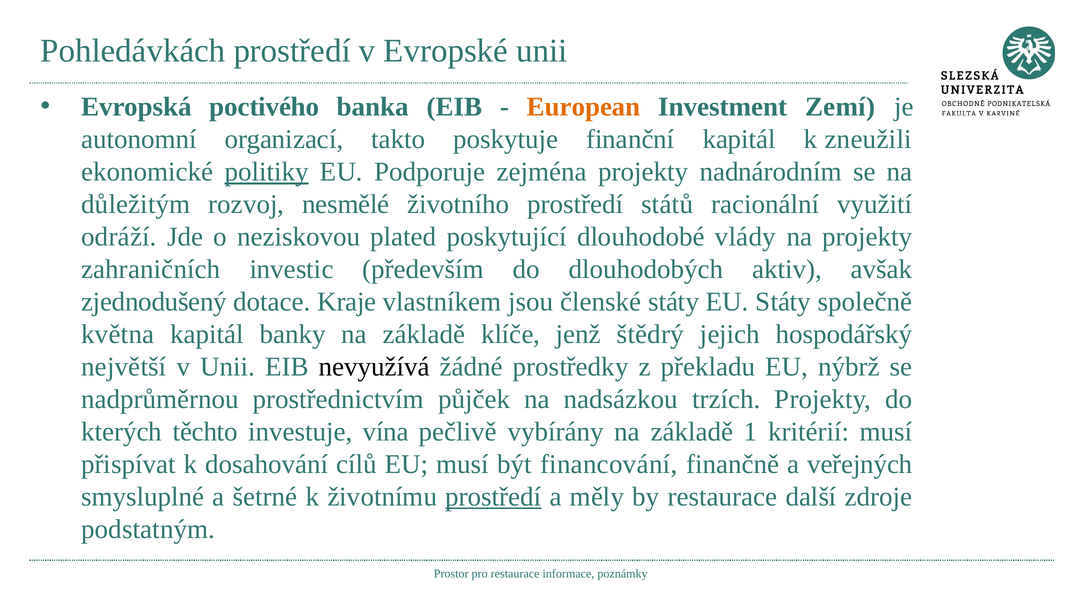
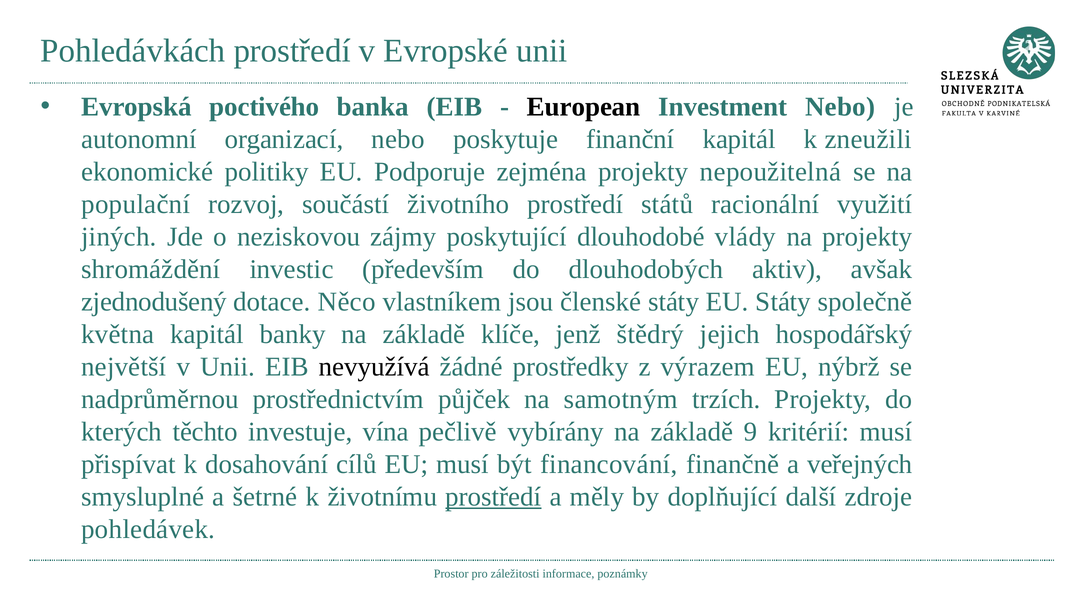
European colour: orange -> black (584, 107)
Investment Zemí: Zemí -> Nebo (840, 107)
organizací takto: takto -> nebo (398, 139)
politiky underline: present -> none (267, 172)
nadnárodním: nadnárodním -> nepoužitelná (770, 172)
důležitým: důležitým -> populační (136, 204)
nesmělé: nesmělé -> součástí (346, 204)
odráží: odráží -> jiných (119, 237)
plated: plated -> zájmy (403, 237)
zahraničních: zahraničních -> shromáždění (151, 269)
Kraje: Kraje -> Něco (347, 302)
překladu: překladu -> výrazem (708, 367)
nadsázkou: nadsázkou -> samotným (621, 399)
1: 1 -> 9 (751, 431)
by restaurace: restaurace -> doplňující (723, 496)
podstatným: podstatným -> pohledávek (148, 529)
pro restaurace: restaurace -> záležitosti (515, 573)
